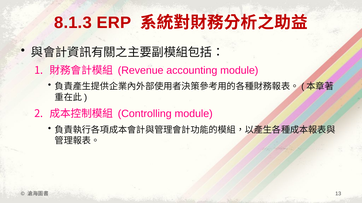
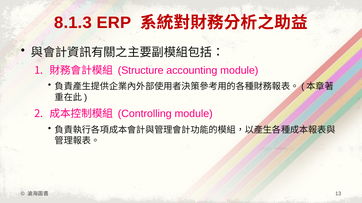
Revenue: Revenue -> Structure (141, 71)
